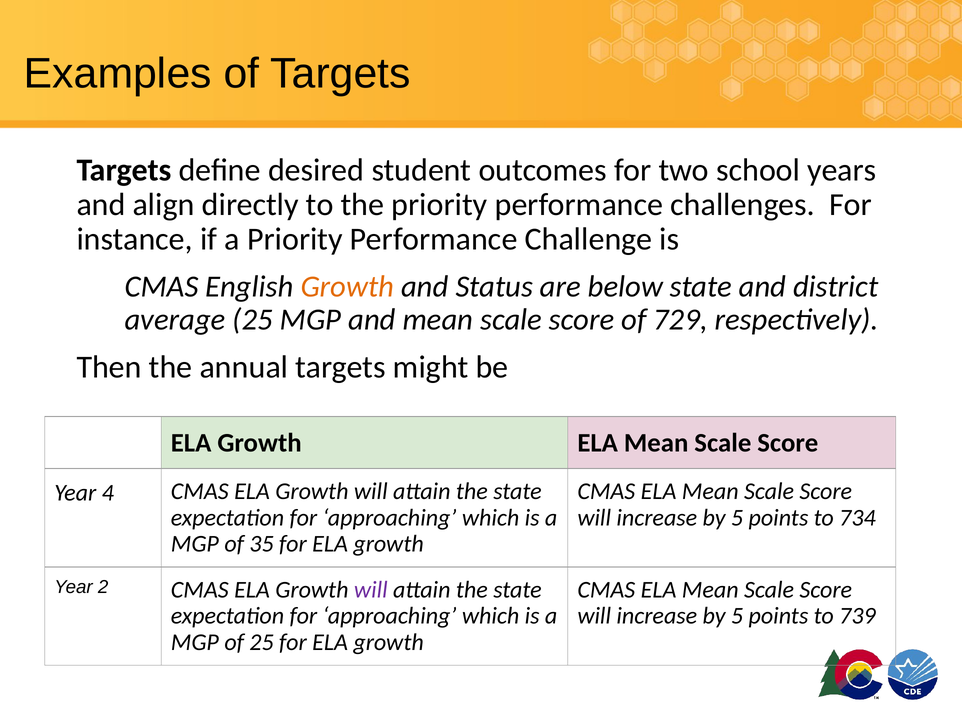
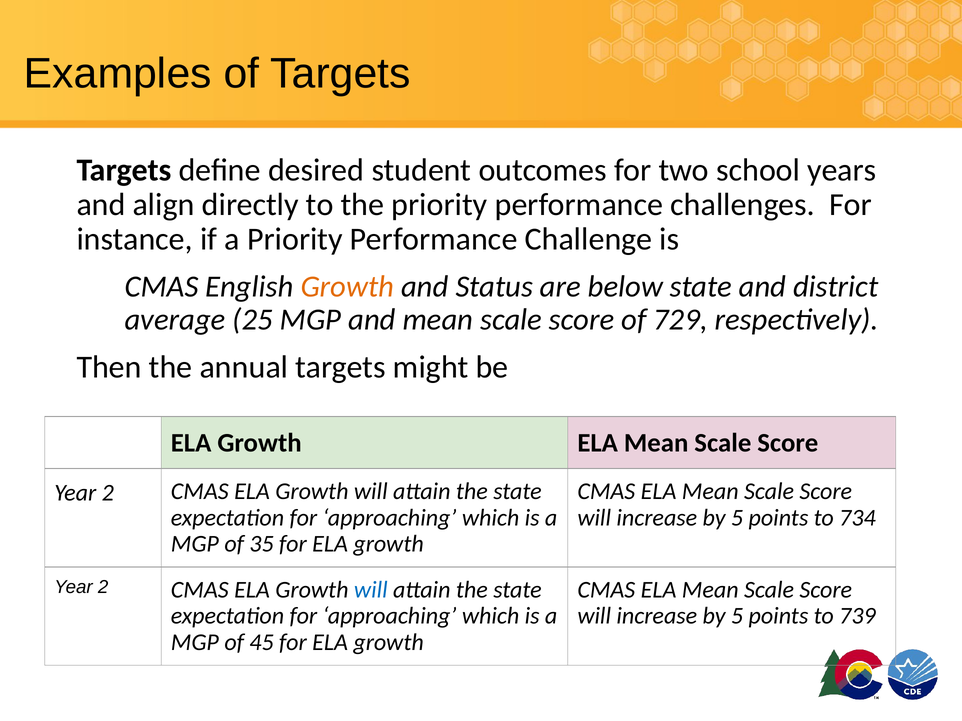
4: 4 -> 2 (108, 493)
will colour: purple -> blue (371, 590)
of 25: 25 -> 45 (262, 643)
